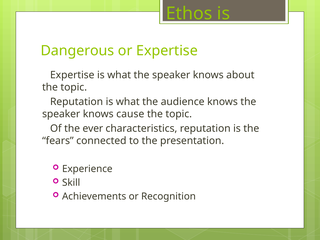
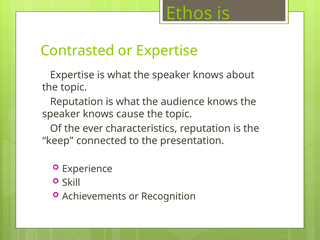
Dangerous: Dangerous -> Contrasted (77, 51)
fears: fears -> keep (58, 141)
